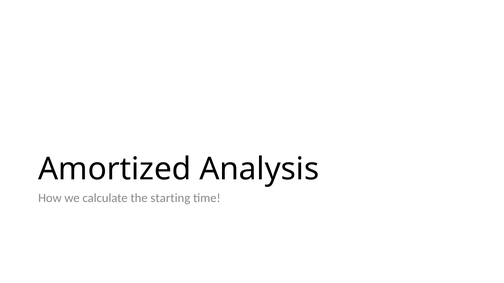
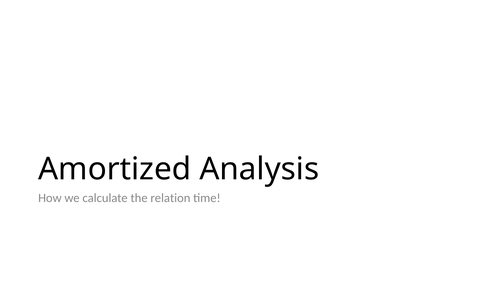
starting: starting -> relation (170, 198)
